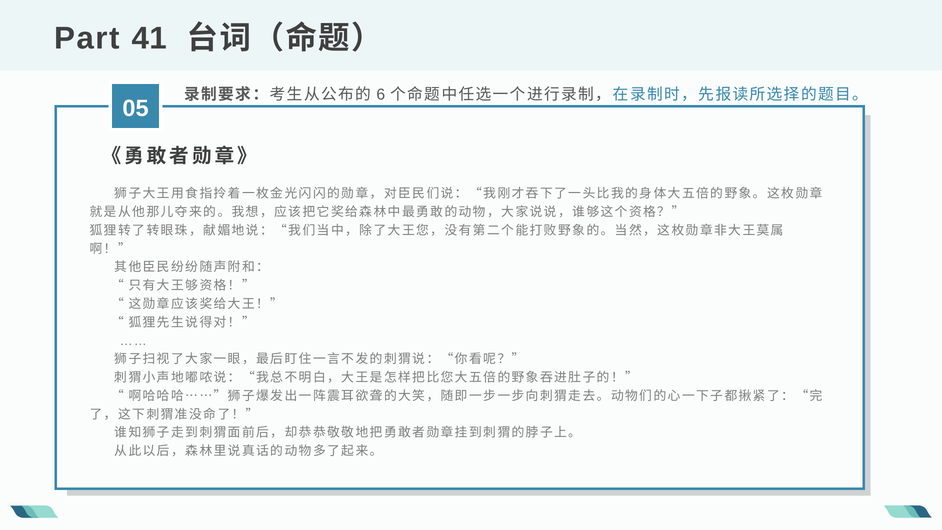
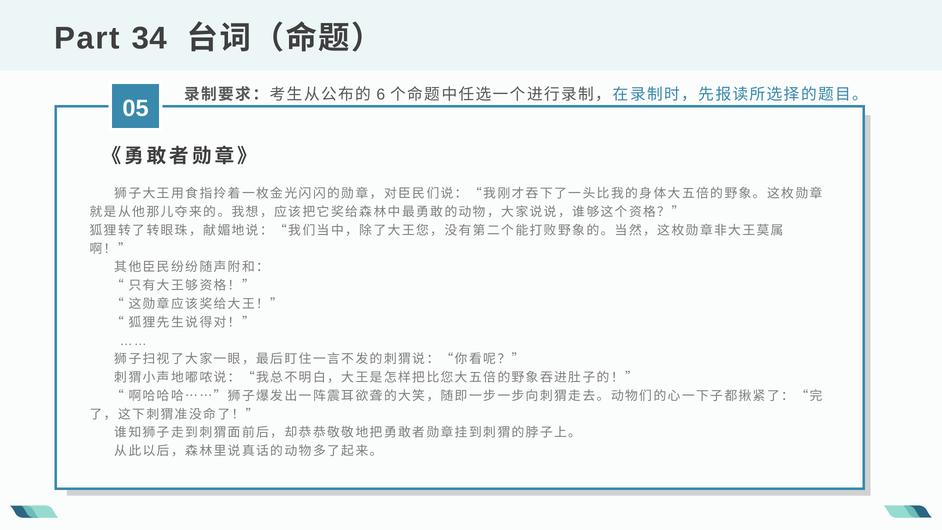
41: 41 -> 34 (149, 39)
